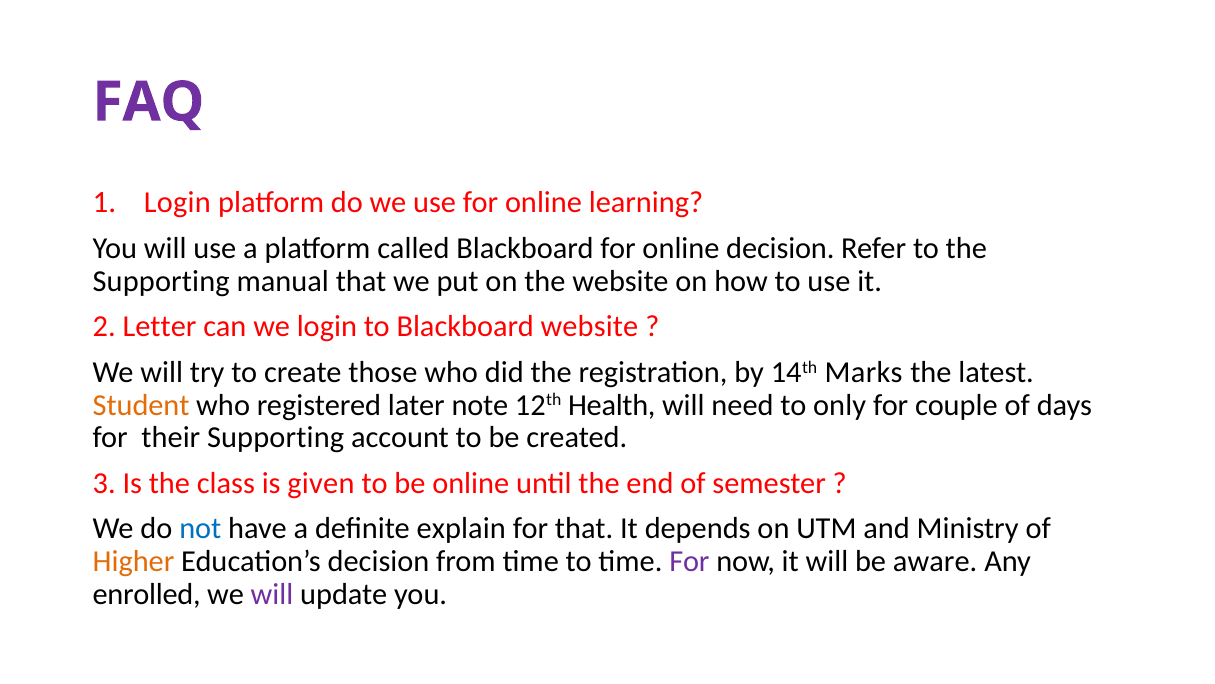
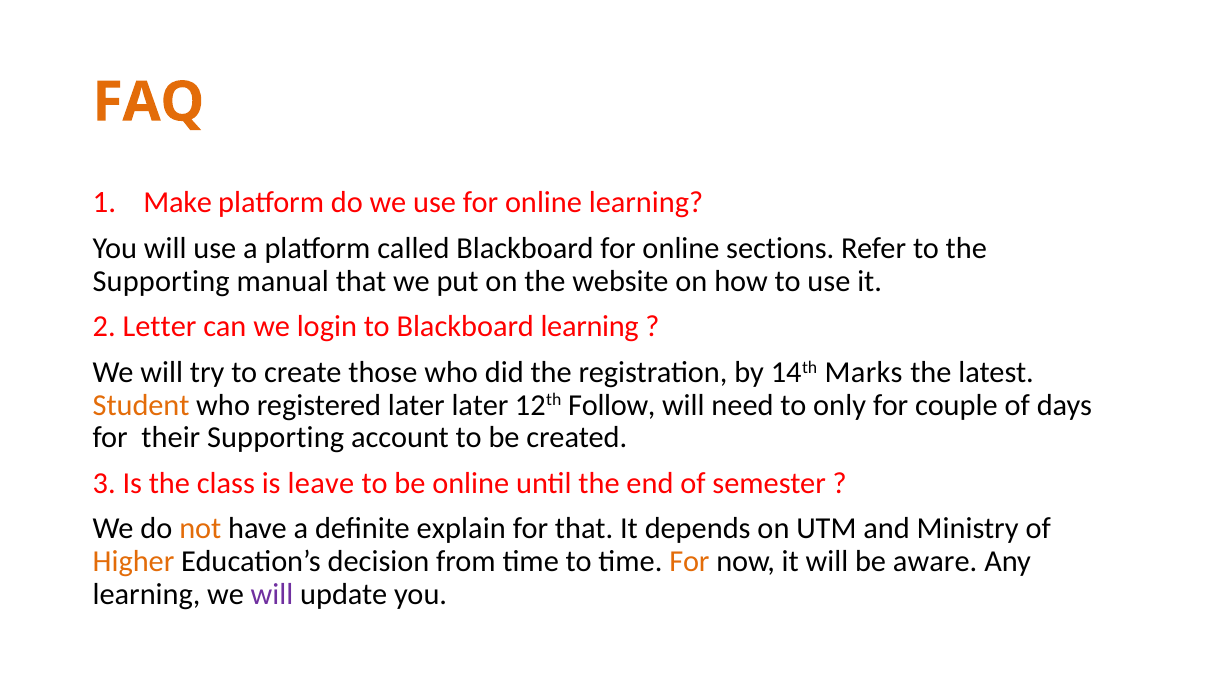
FAQ colour: purple -> orange (148, 102)
Login: Login -> Make (178, 203)
online decision: decision -> sections (780, 248)
Blackboard website: website -> learning (590, 326)
later note: note -> later (480, 405)
Health: Health -> Follow (612, 405)
given: given -> leave (321, 483)
not colour: blue -> orange (200, 528)
For colour: purple -> orange (689, 561)
enrolled: enrolled -> learning (147, 594)
